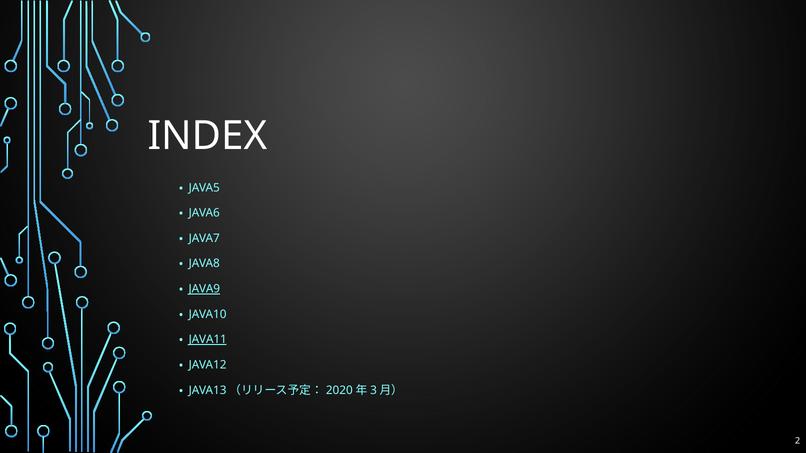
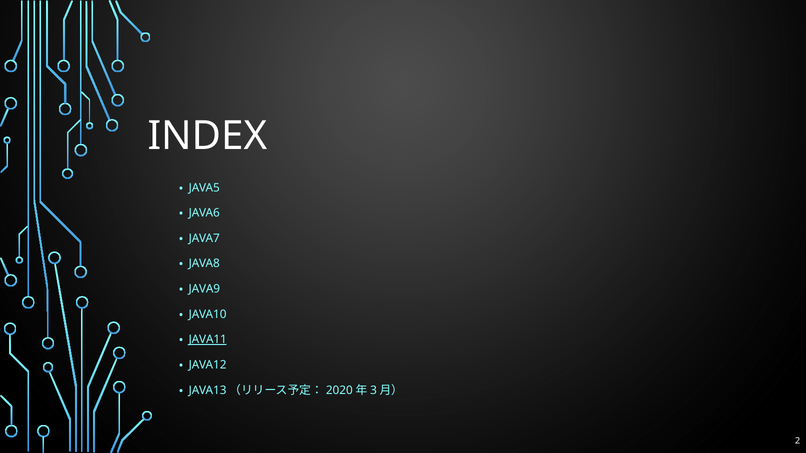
JAVA9 underline: present -> none (204, 289)
